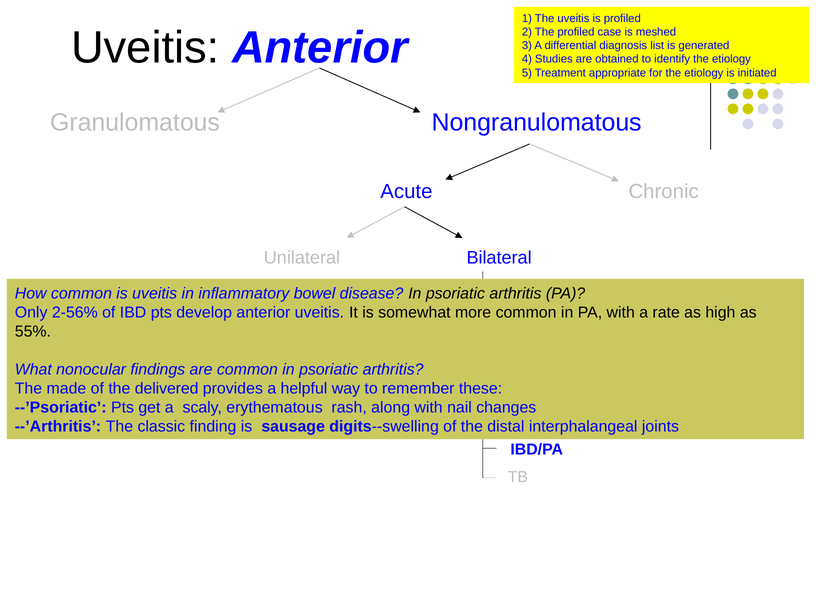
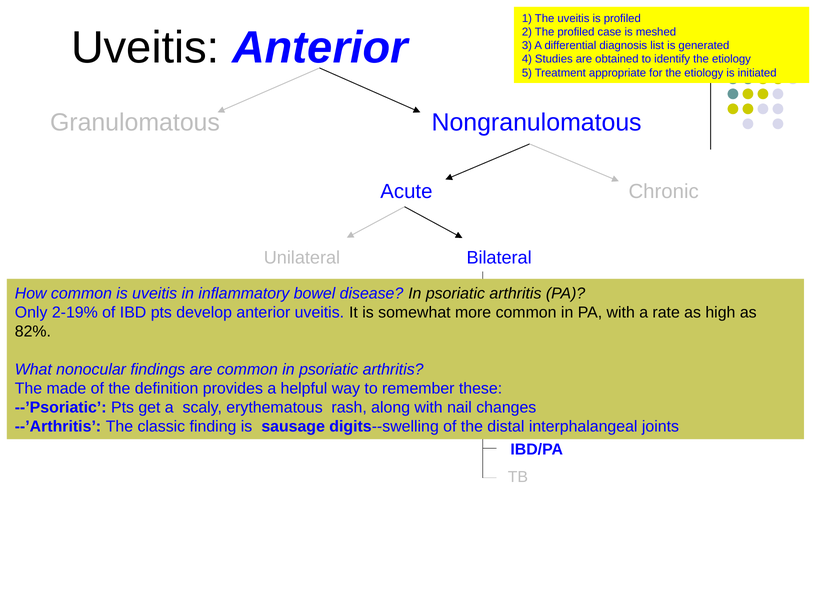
2-56%: 2-56% -> 2-19% (75, 312)
55%: 55% -> 82% (33, 332)
delivered: delivered -> definition (167, 389)
